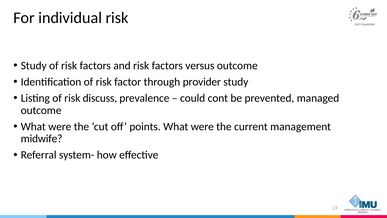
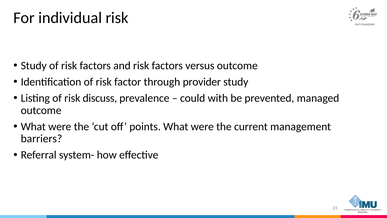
cont: cont -> with (218, 98)
midwife: midwife -> barriers (41, 139)
